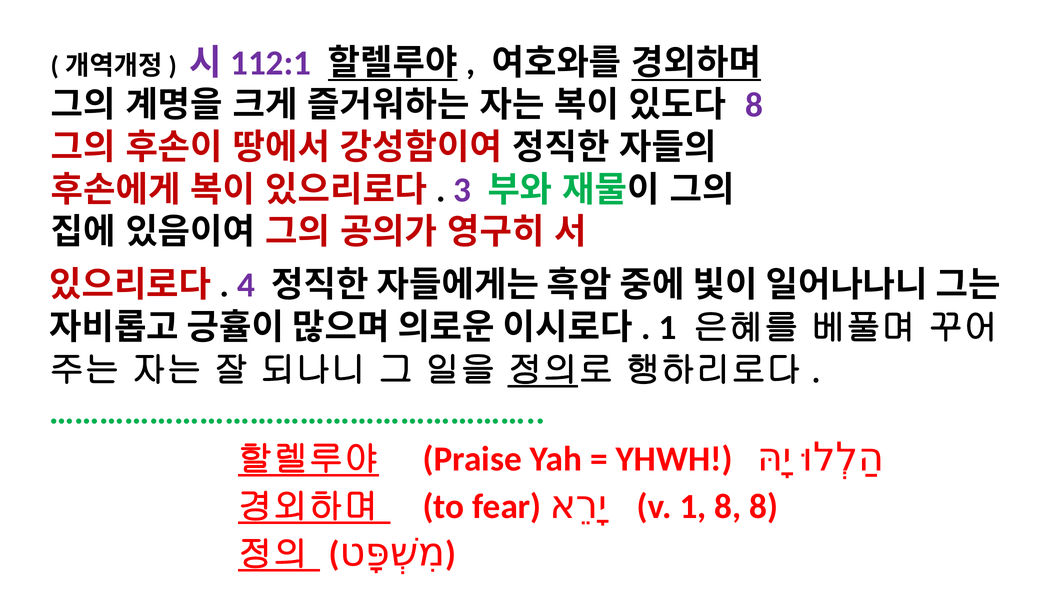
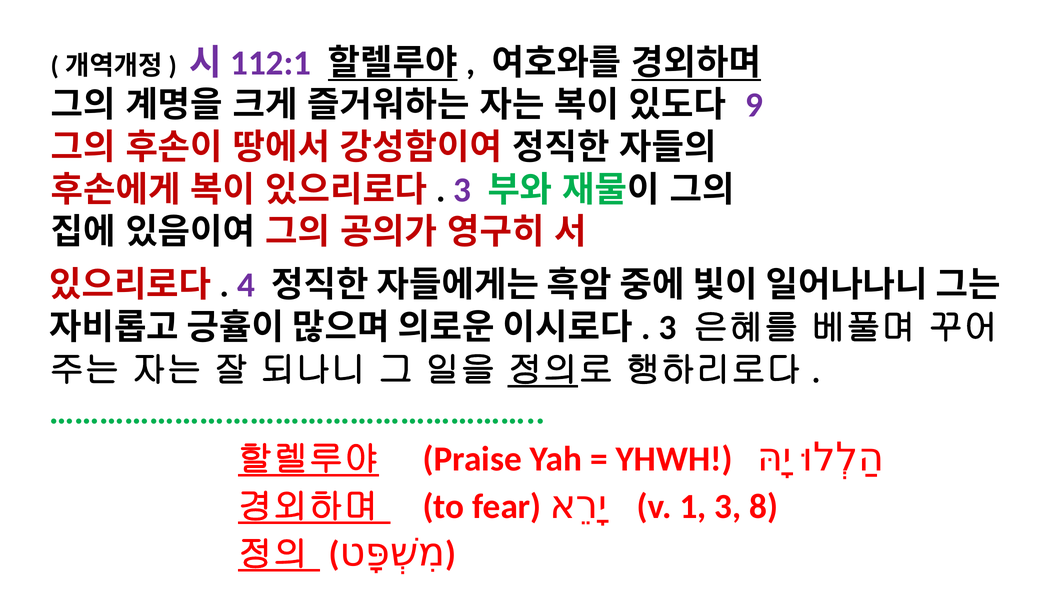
8: 8 -> 9 (754, 105)
1: 1 -> 3 (668, 327)
1 8: 8 -> 3 (728, 506)
